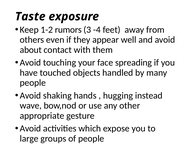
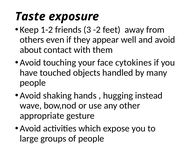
rumors: rumors -> friends (68, 30)
-4: -4 -> -2 (97, 30)
spreading: spreading -> cytokines (133, 62)
